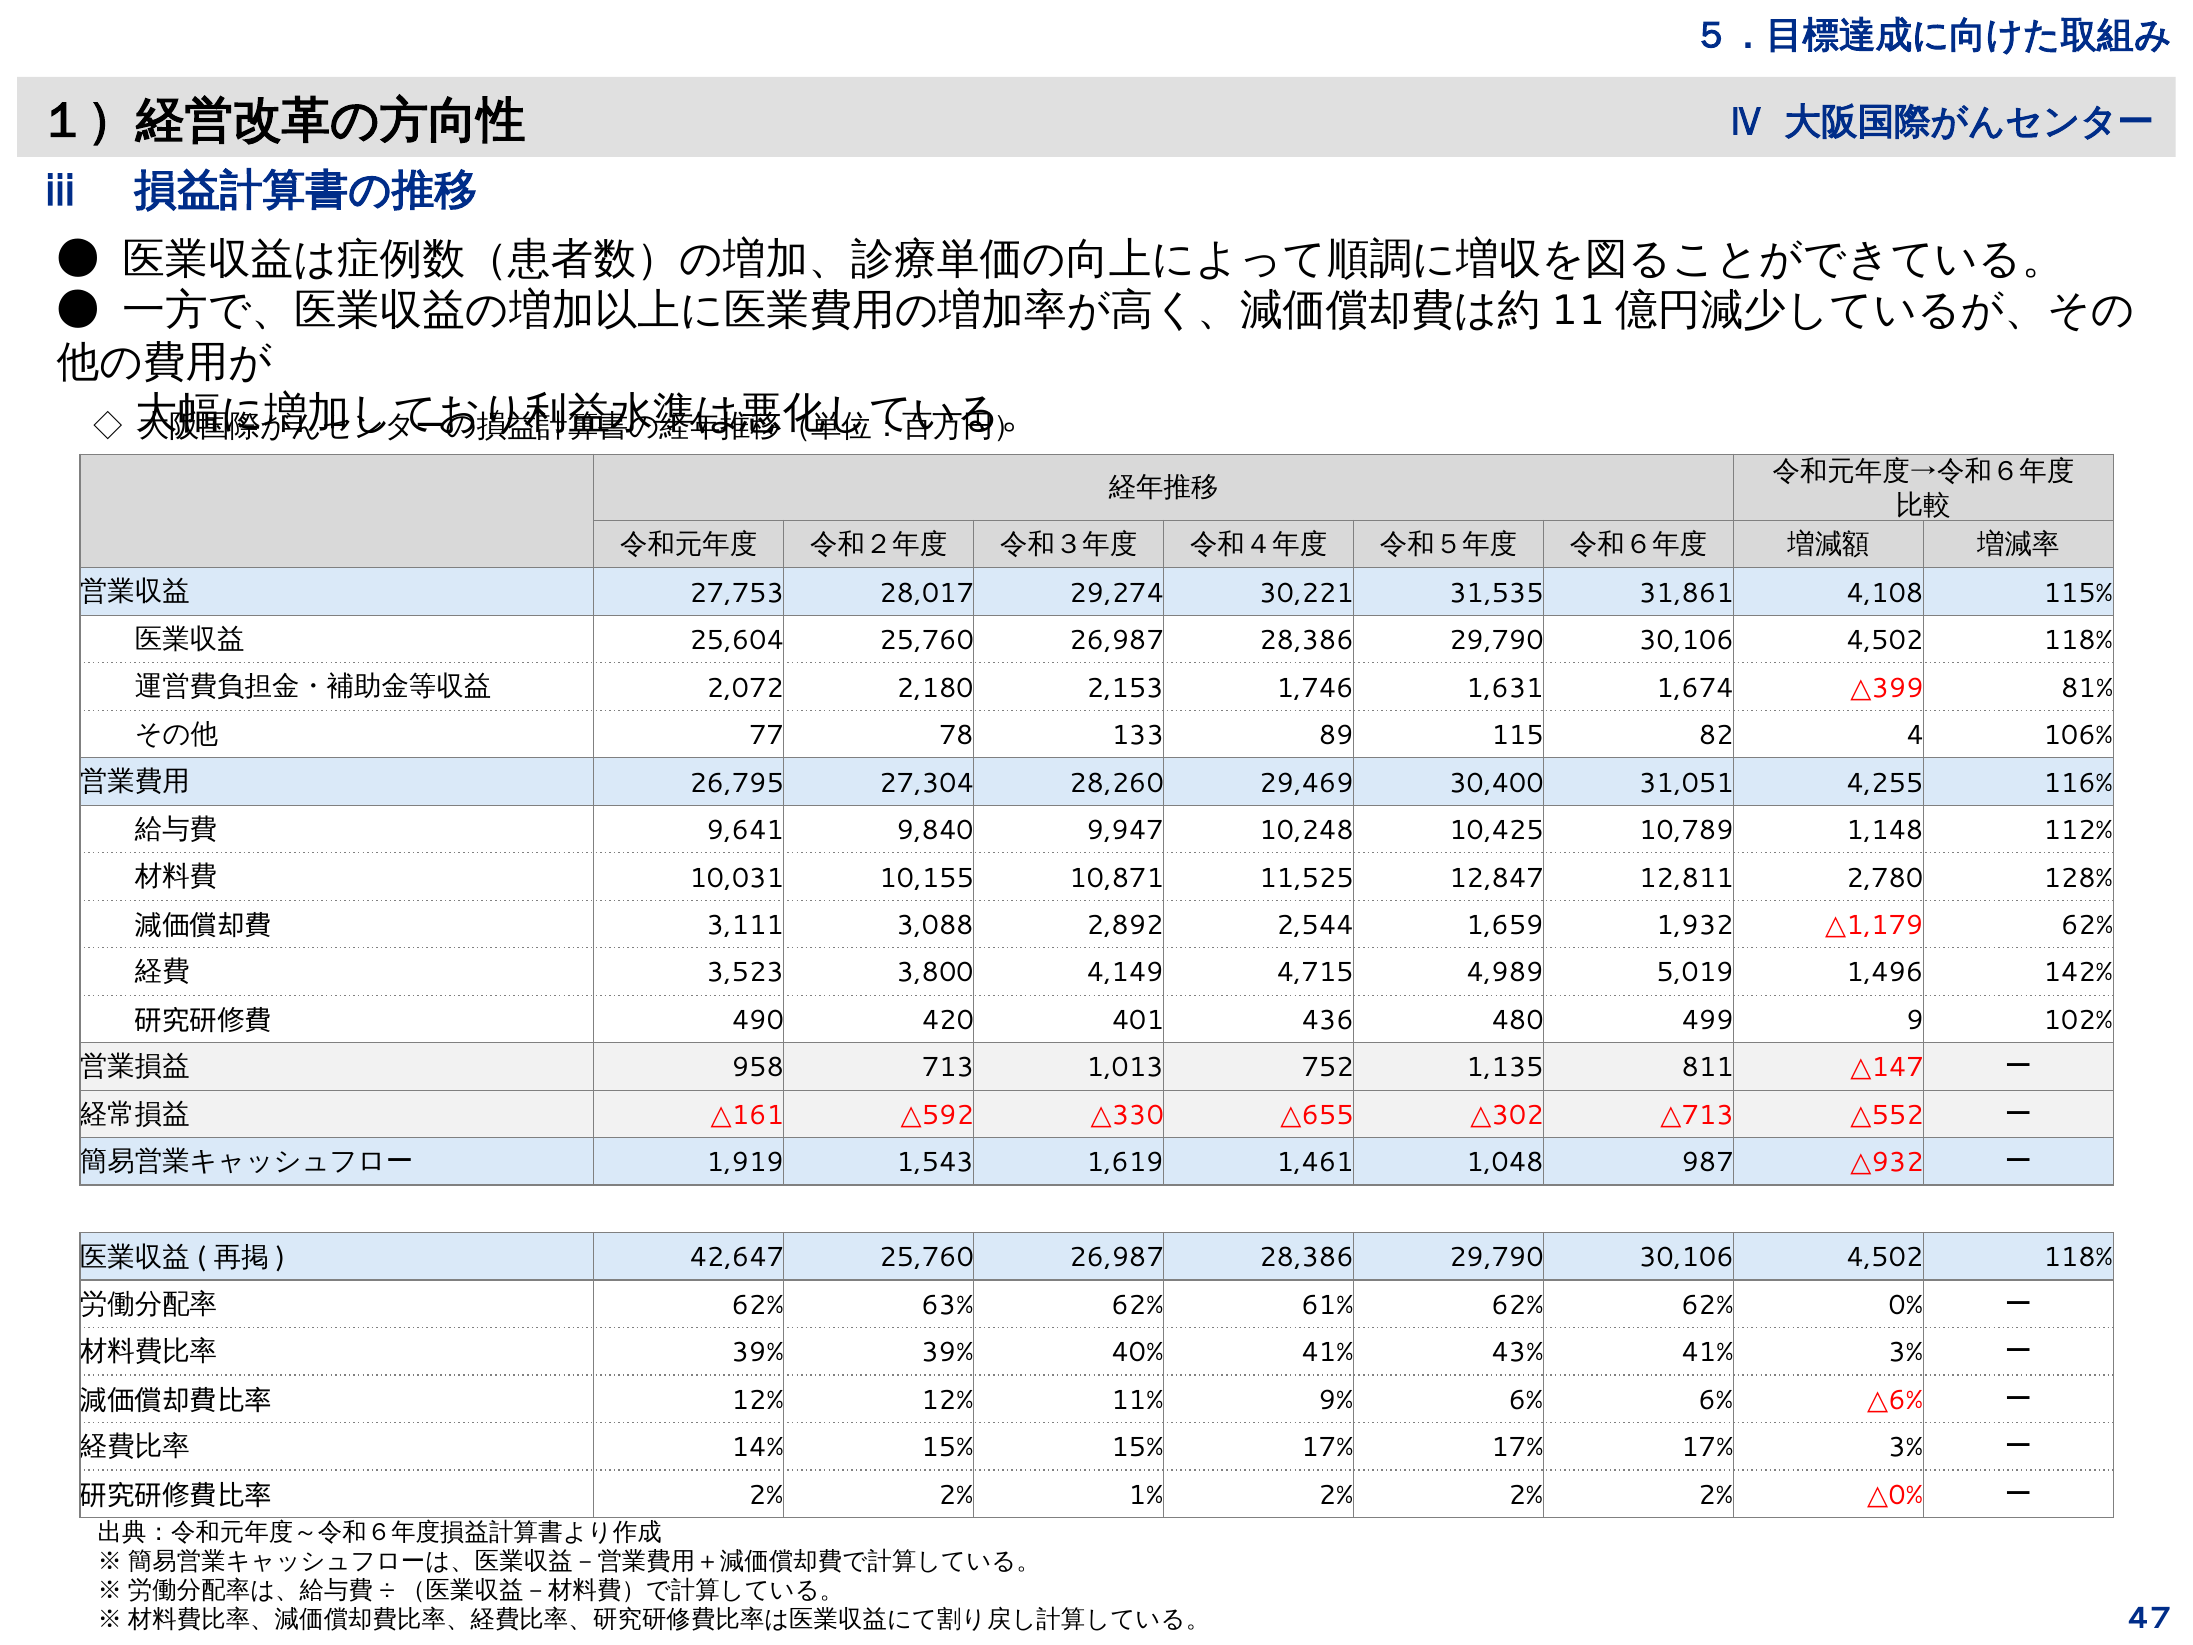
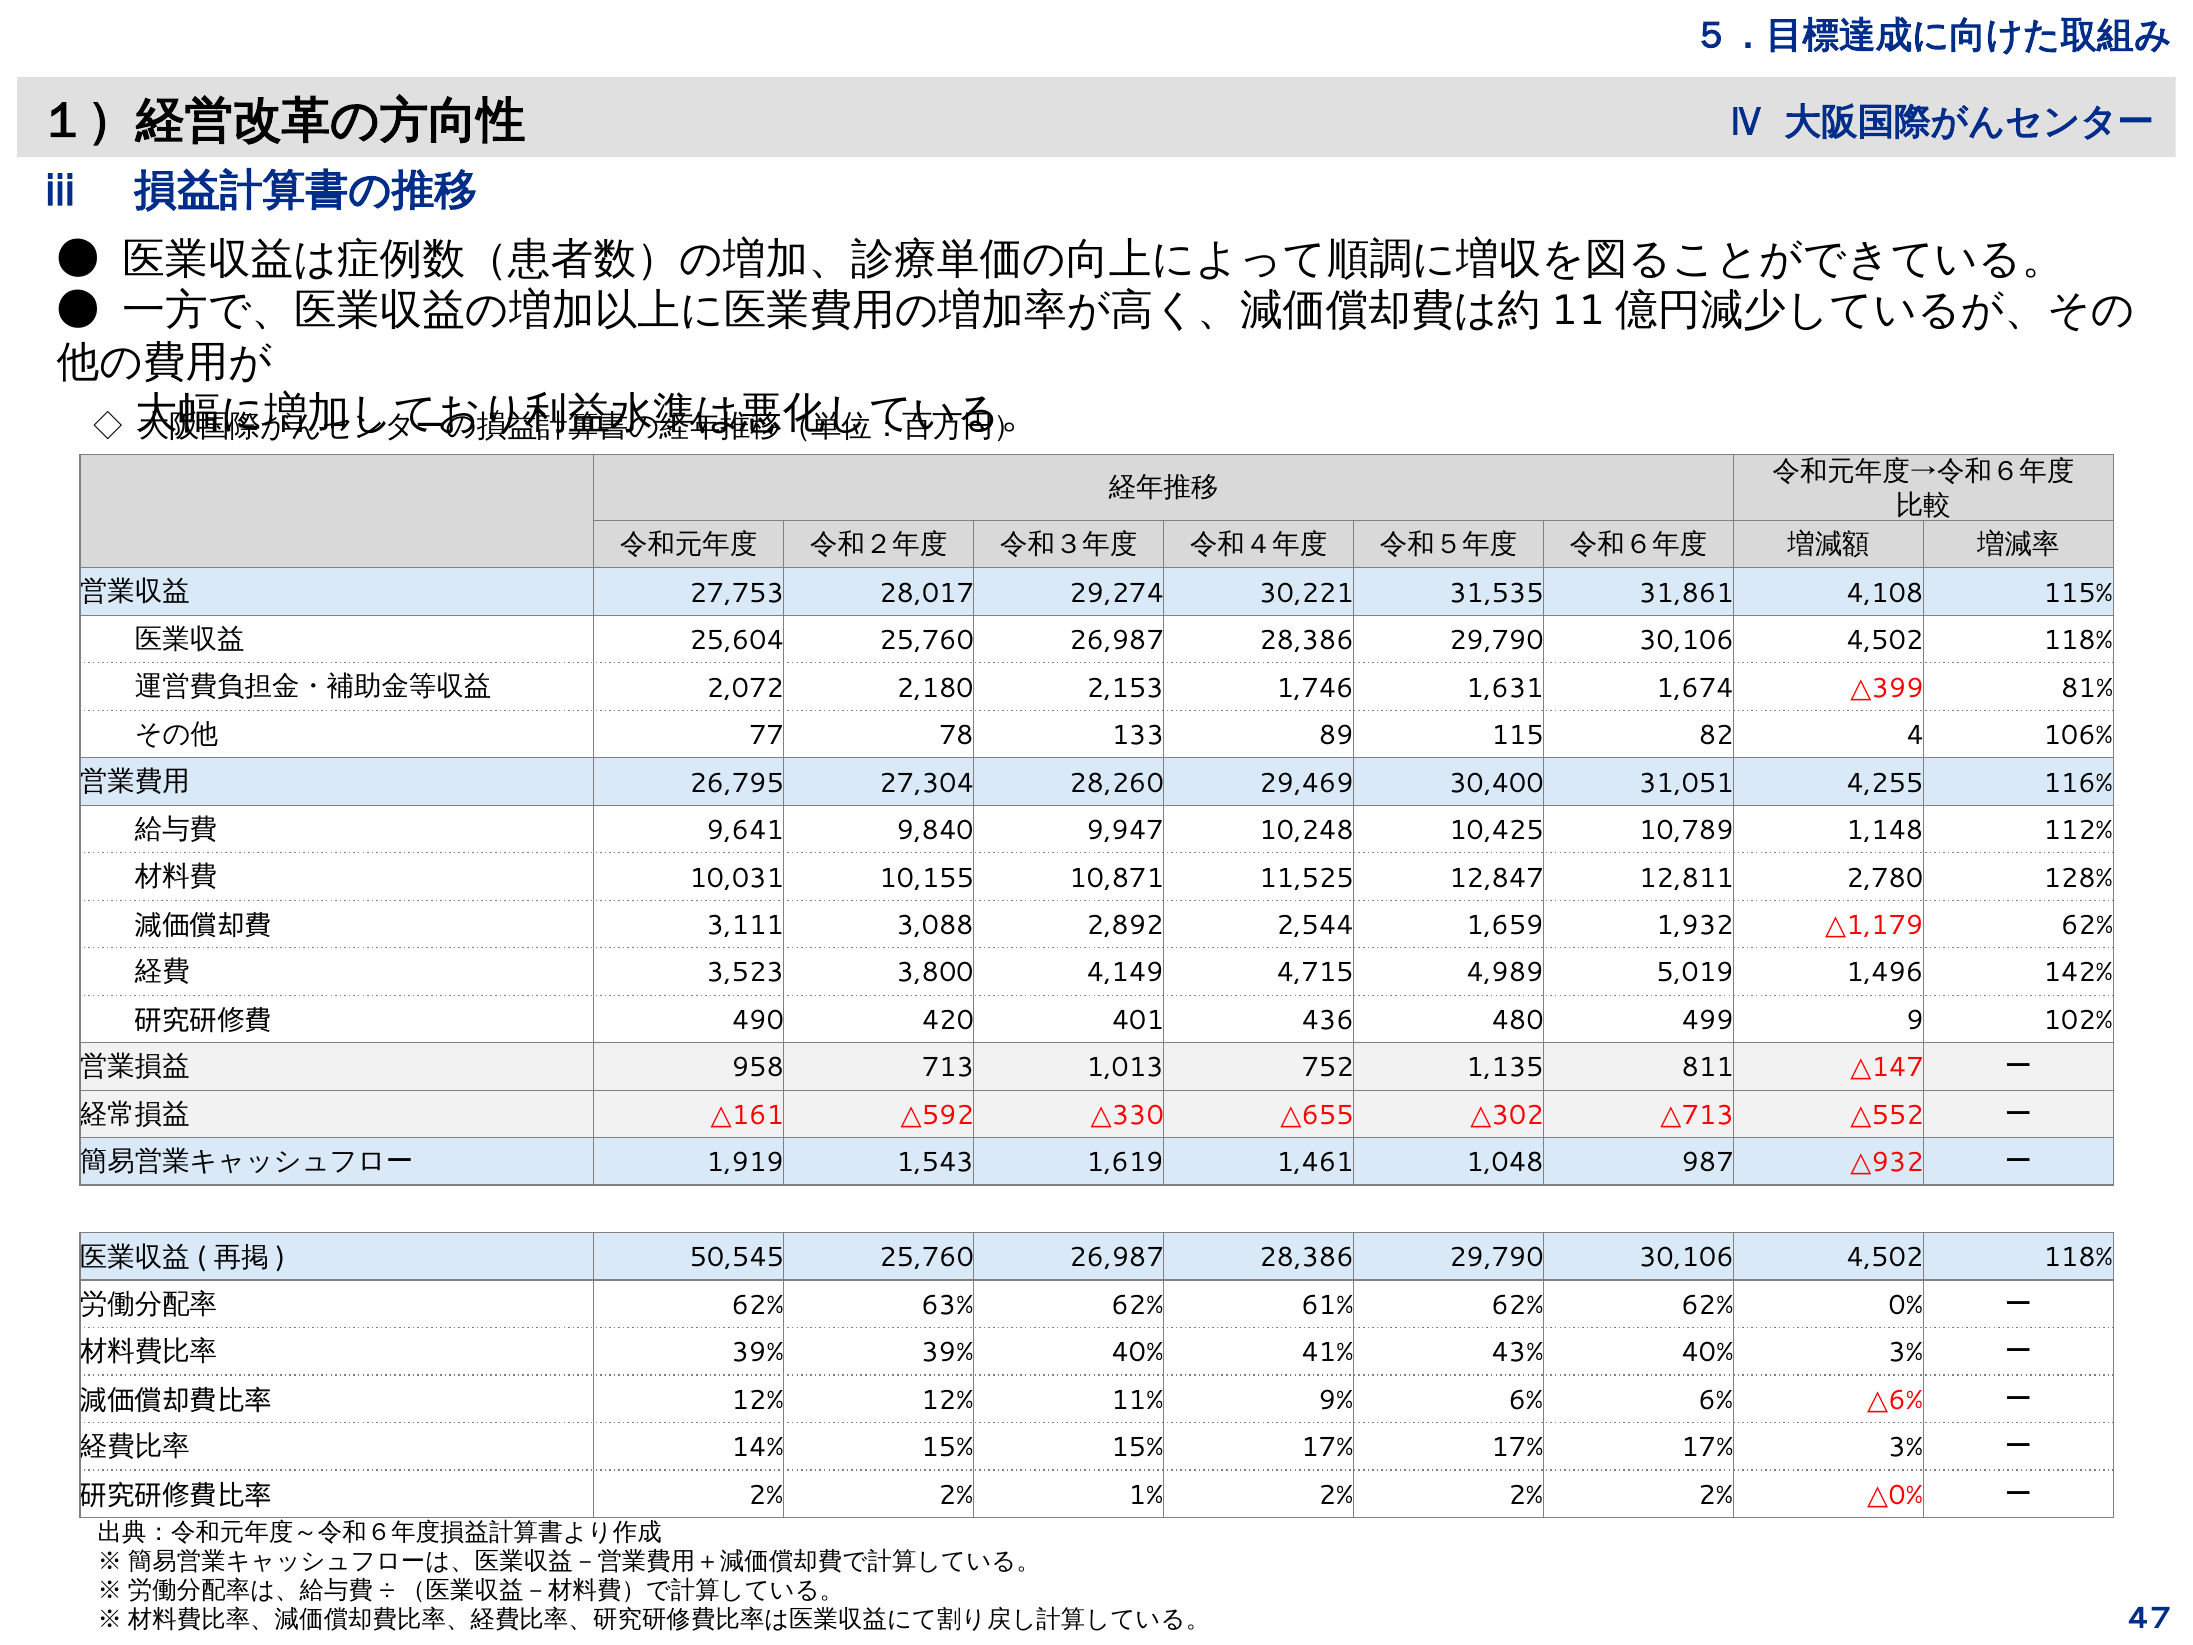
42,647: 42,647 -> 50,545 (737, 1258)
43% 41%: 41% -> 40% (1708, 1353)
